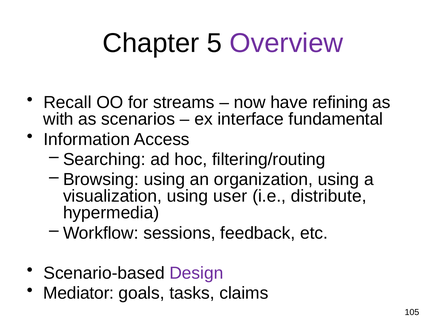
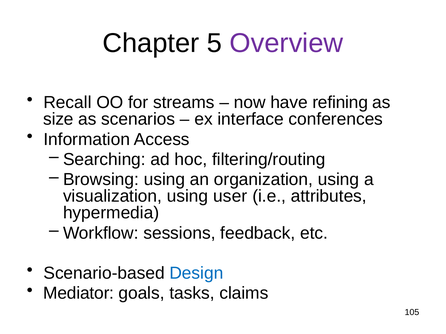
with: with -> size (58, 119)
fundamental: fundamental -> conferences (336, 119)
distribute: distribute -> attributes (329, 197)
Design colour: purple -> blue (196, 274)
